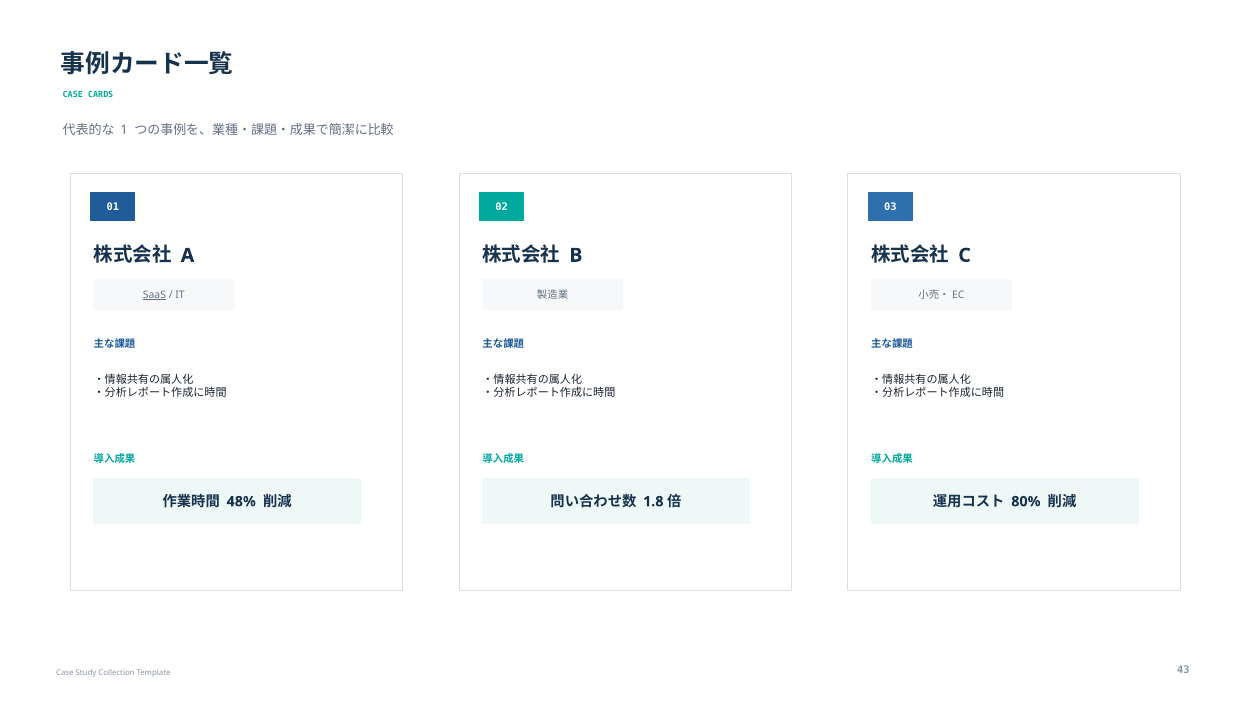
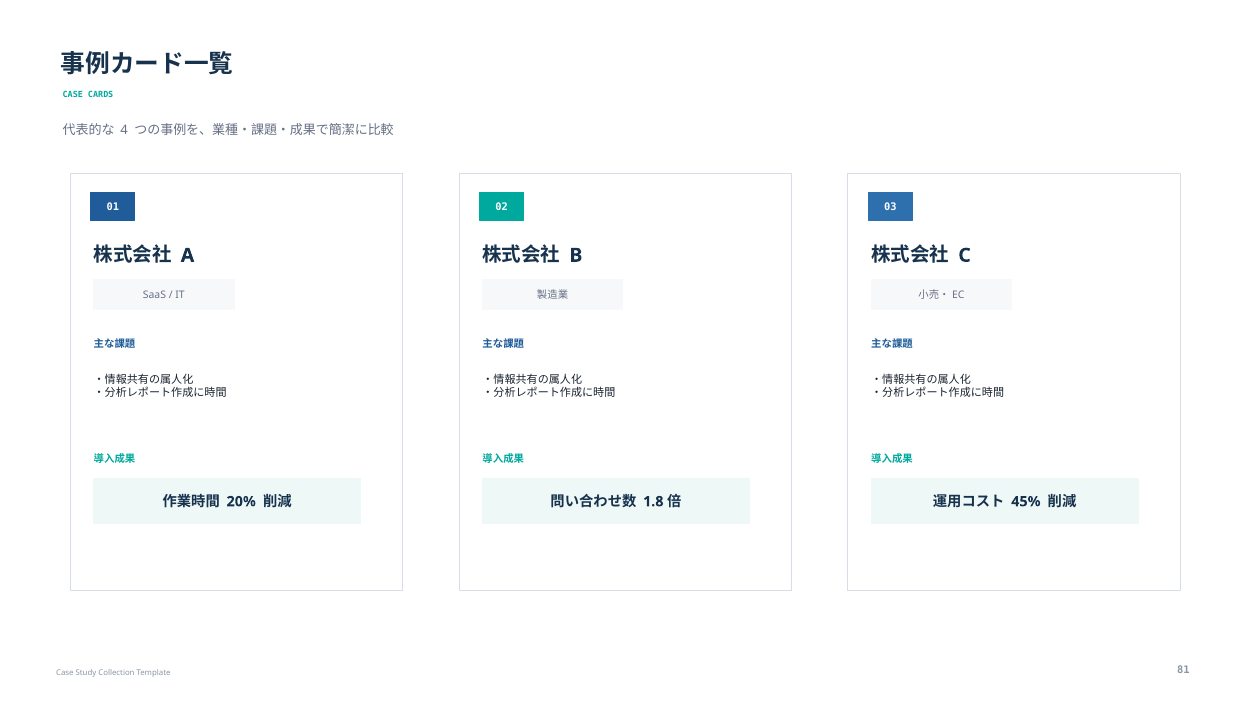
1: 1 -> 4 (124, 130)
SaaS underline: present -> none (154, 295)
48%: 48% -> 20% (241, 501)
80%: 80% -> 45% (1026, 501)
43: 43 -> 81 (1183, 670)
